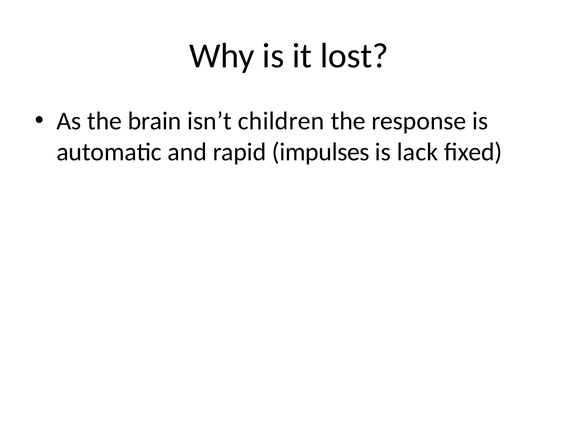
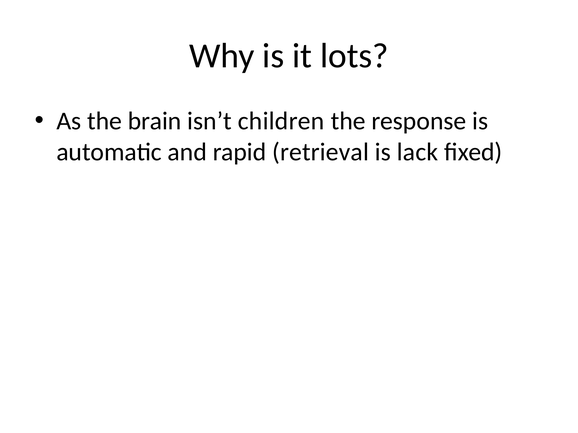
lost: lost -> lots (354, 56)
impulses: impulses -> retrieval (321, 152)
